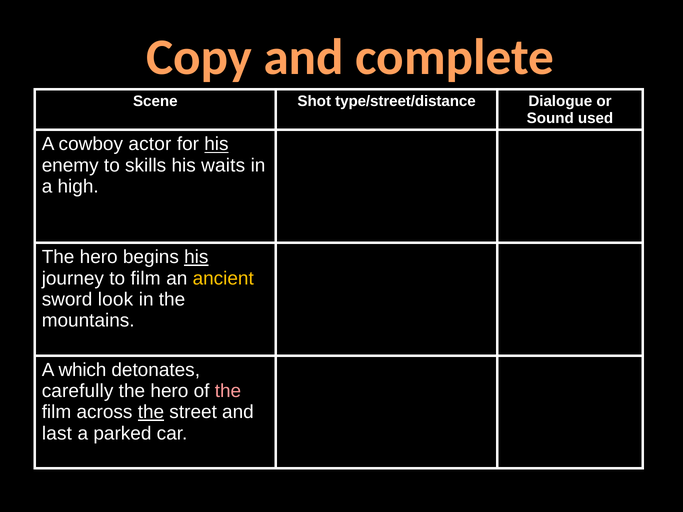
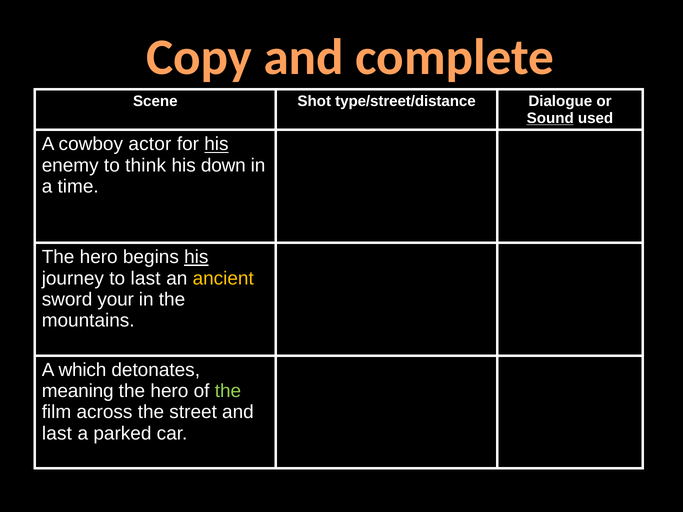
Sound underline: none -> present (550, 118)
skills: skills -> think (146, 165)
waits: waits -> down (223, 165)
high: high -> time (78, 187)
to film: film -> last (146, 278)
look: look -> your (116, 300)
carefully: carefully -> meaning (78, 391)
the colour: pink -> light green (228, 391)
the underline: present -> none (151, 412)
